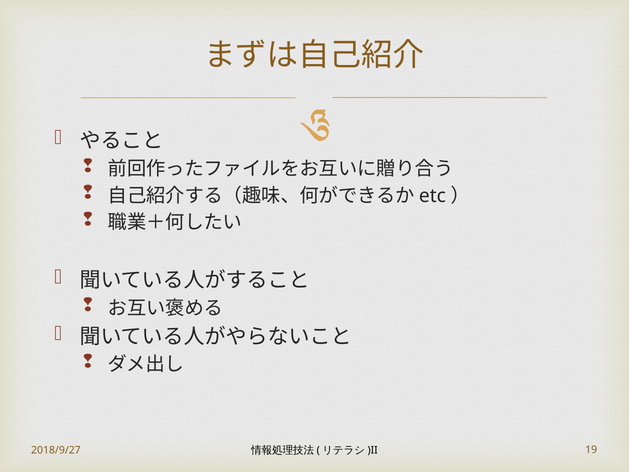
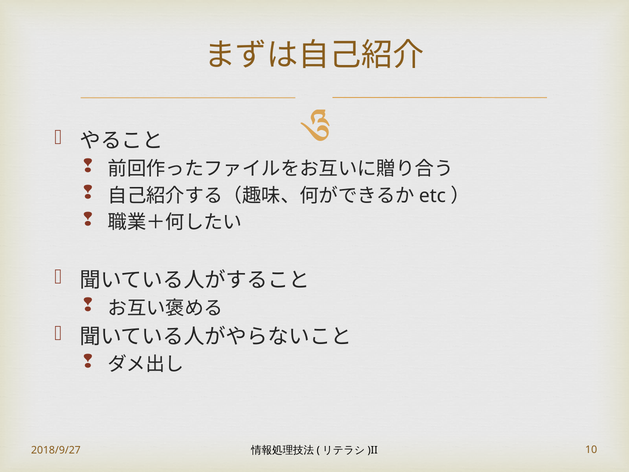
19: 19 -> 10 (591, 449)
